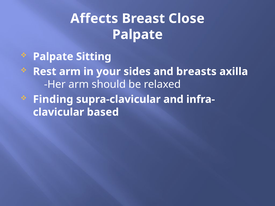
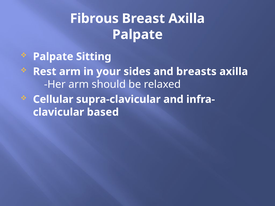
Affects: Affects -> Fibrous (94, 19)
Breast Close: Close -> Axilla (187, 19)
Finding: Finding -> Cellular (53, 99)
